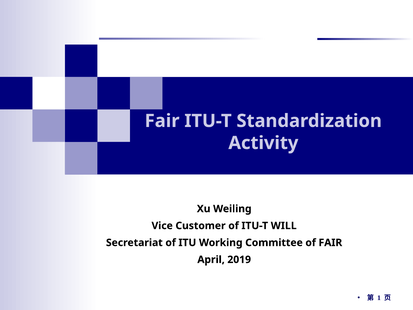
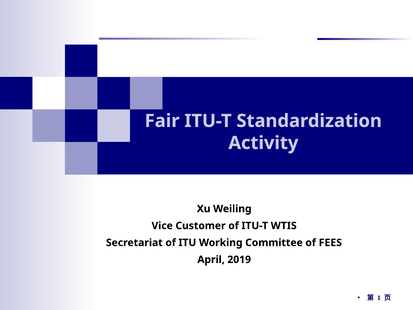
WILL: WILL -> WTIS (284, 226)
of FAIR: FAIR -> FEES (330, 242)
